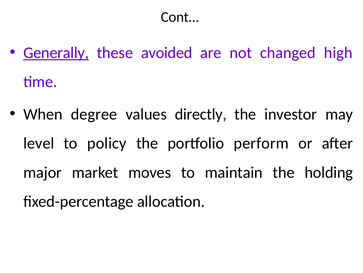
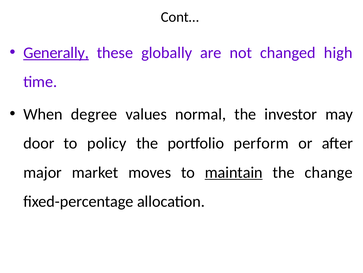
avoided: avoided -> globally (167, 53)
directly: directly -> normal (201, 114)
level: level -> door (39, 143)
maintain underline: none -> present (234, 172)
holding: holding -> change (329, 172)
